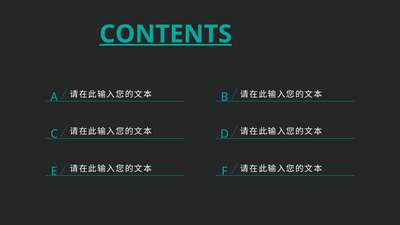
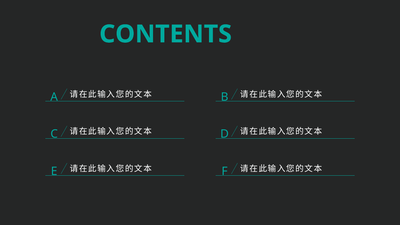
CONTENTS underline: present -> none (166, 34)
